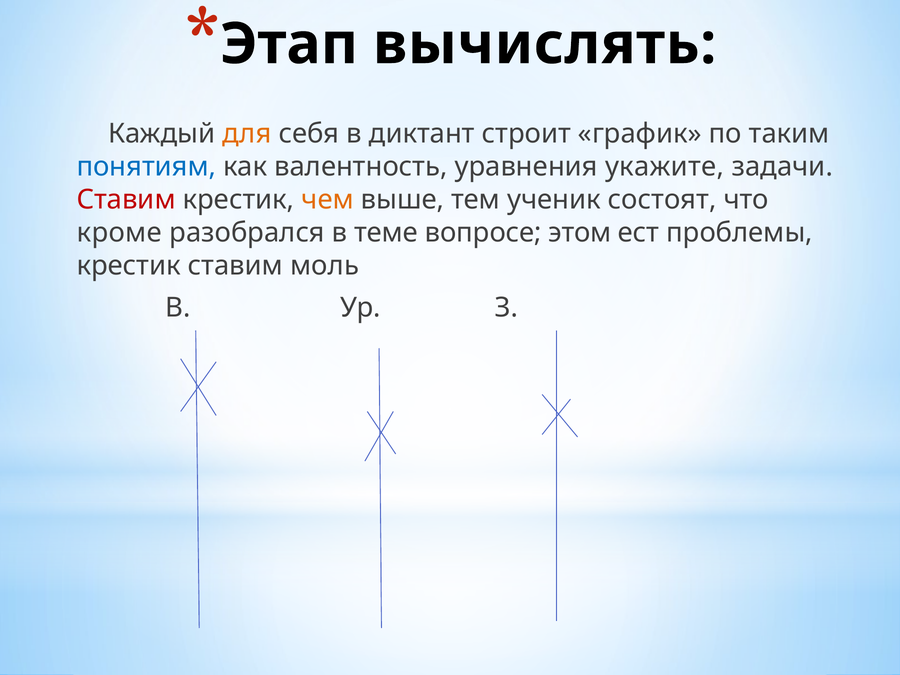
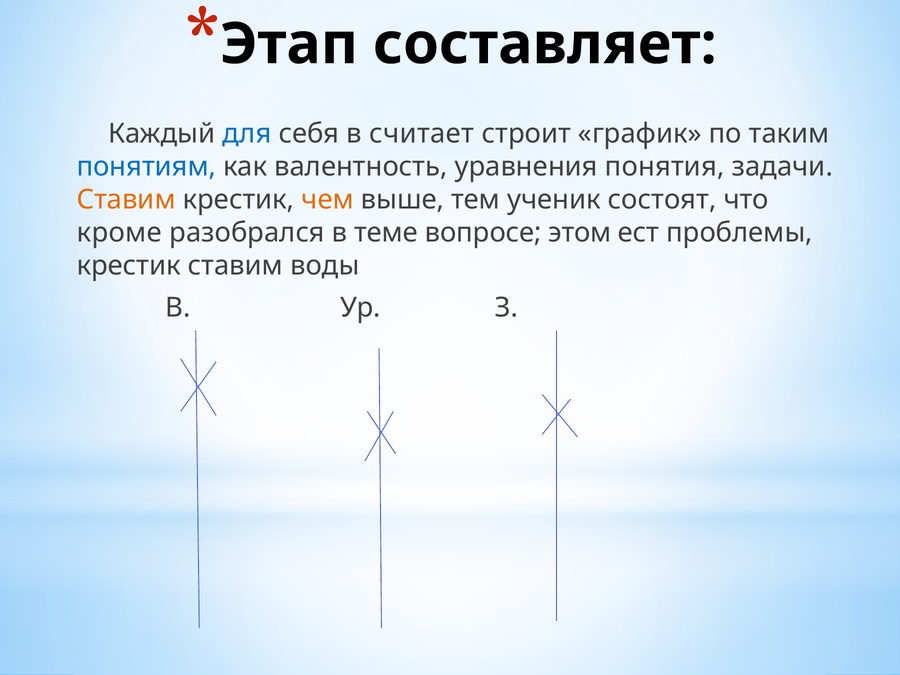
вычислять: вычислять -> составляет (545, 44)
для colour: orange -> blue (247, 134)
диктант: диктант -> считает (422, 134)
укажите: укажите -> понятия (665, 167)
Ставим colour: red -> orange (126, 200)
моль: моль -> воды (325, 266)
